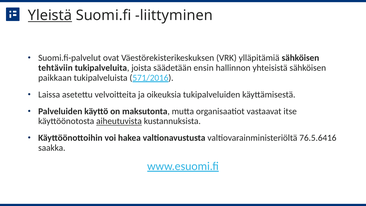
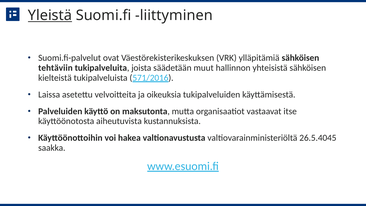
ensin: ensin -> muut (204, 68)
paikkaan: paikkaan -> kielteistä (55, 78)
aiheutuvista underline: present -> none (119, 121)
76.5.6416: 76.5.6416 -> 26.5.4045 (318, 138)
